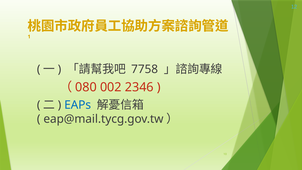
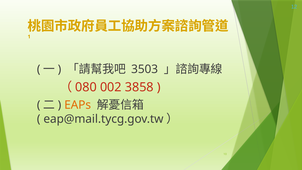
7758: 7758 -> 3503 (145, 69)
2346: 2346 -> 3858 (139, 87)
EAPs colour: blue -> orange (78, 105)
